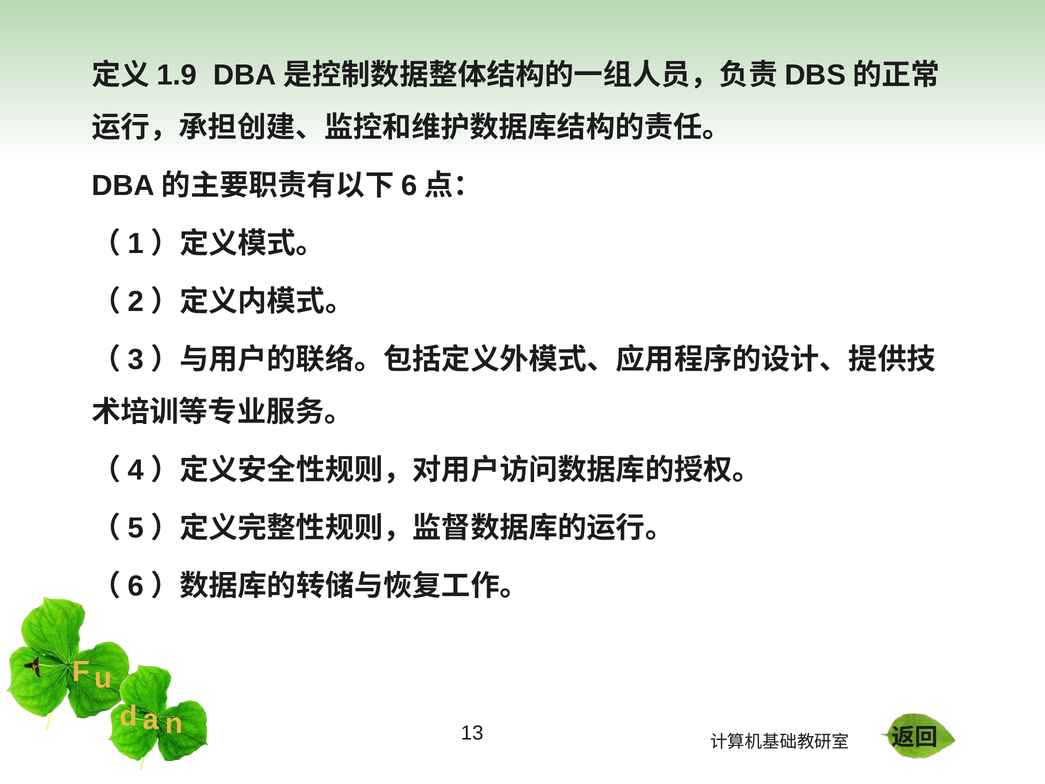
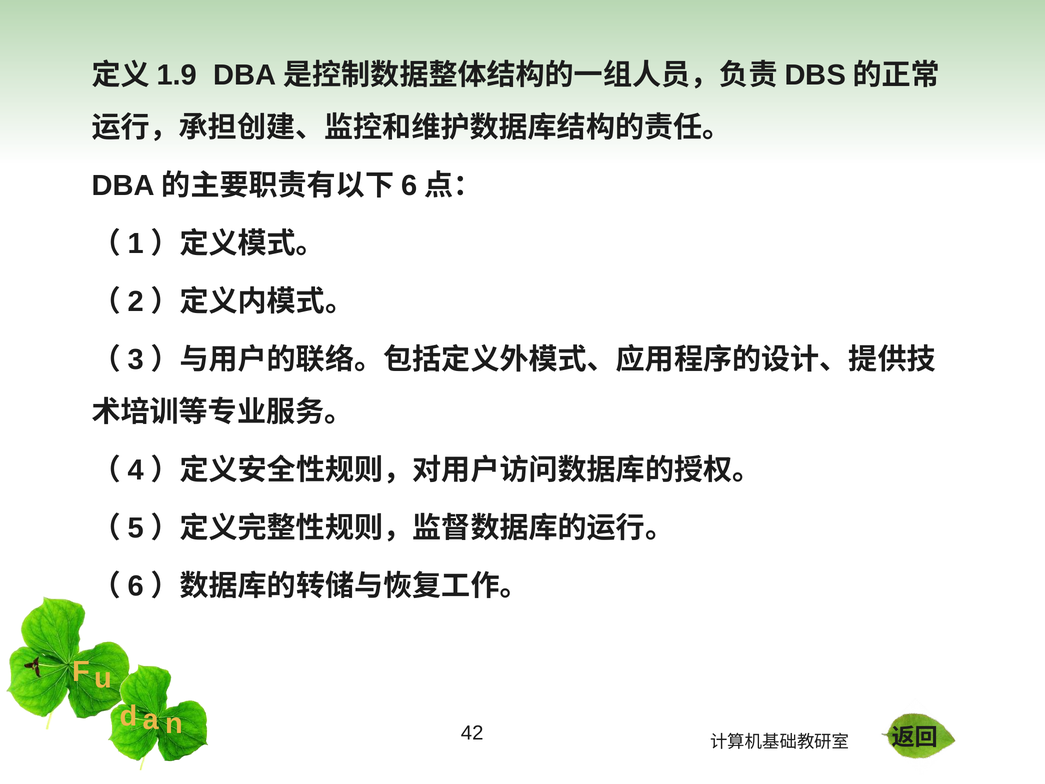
13: 13 -> 42 (472, 733)
